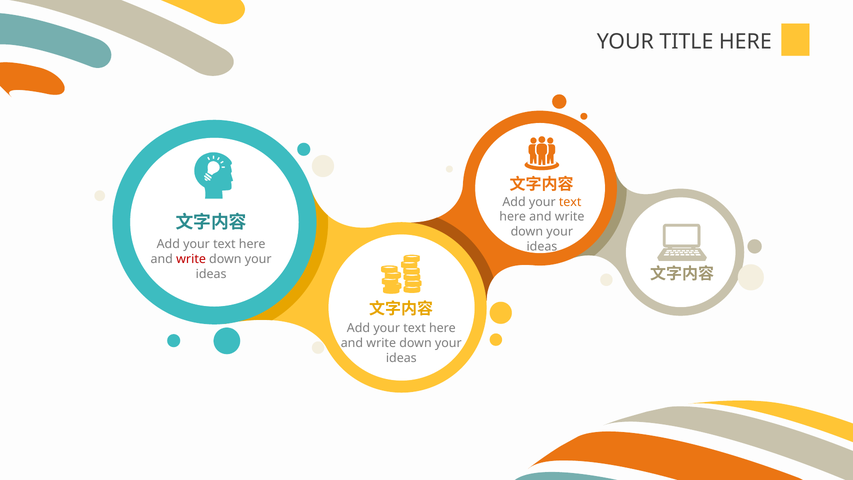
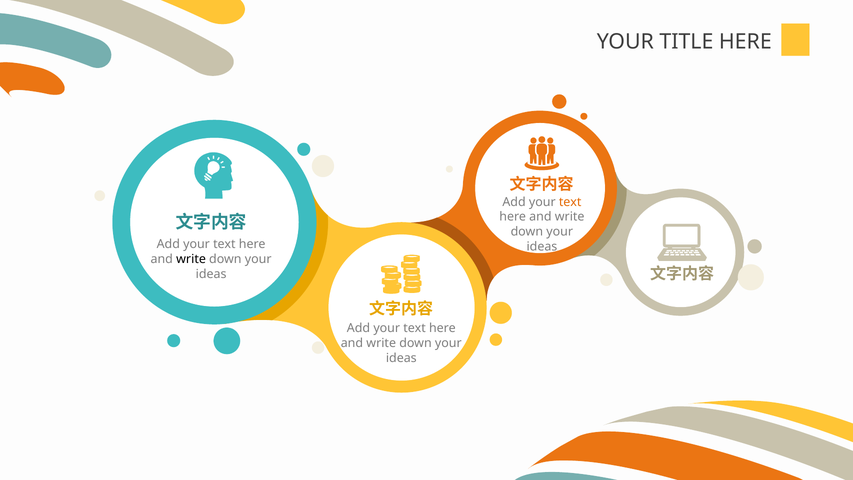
write colour: red -> black (191, 259)
